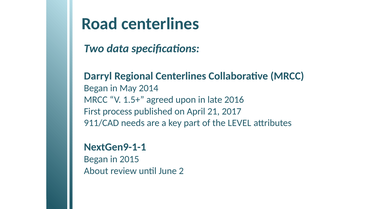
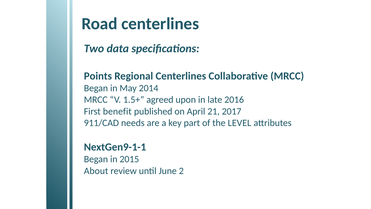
Darryl: Darryl -> Points (98, 76)
process: process -> benefit (117, 111)
